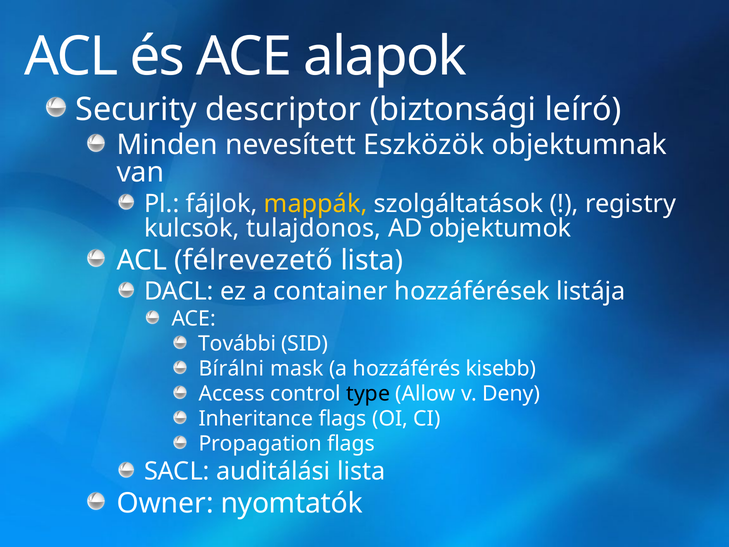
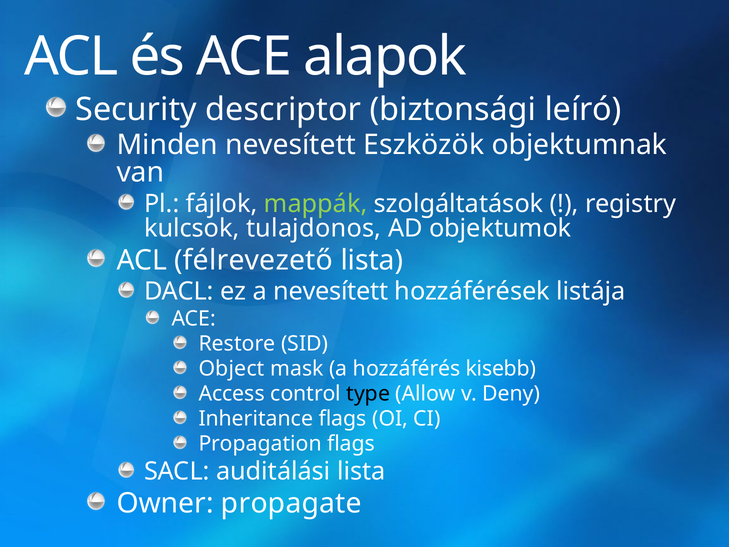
mappák colour: yellow -> light green (316, 204)
a container: container -> nevesített (331, 291)
További: További -> Restore (237, 344)
Bírálni: Bírálni -> Object (232, 369)
nyomtatók: nyomtatók -> propagate (291, 503)
